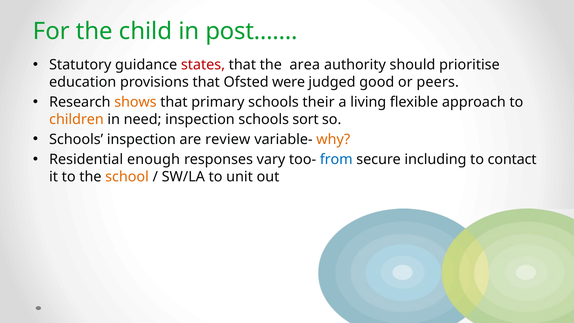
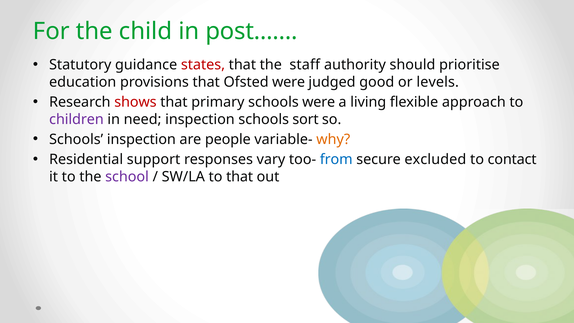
area: area -> staff (305, 65)
peers: peers -> levels (438, 82)
shows colour: orange -> red (135, 102)
schools their: their -> were (319, 102)
children colour: orange -> purple (76, 119)
review: review -> people (228, 139)
enough: enough -> support (154, 159)
including: including -> excluded (435, 159)
school colour: orange -> purple (127, 177)
to unit: unit -> that (240, 177)
